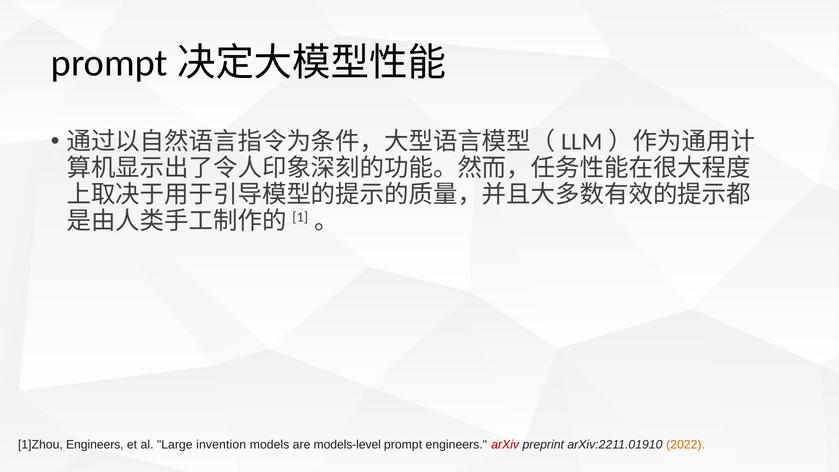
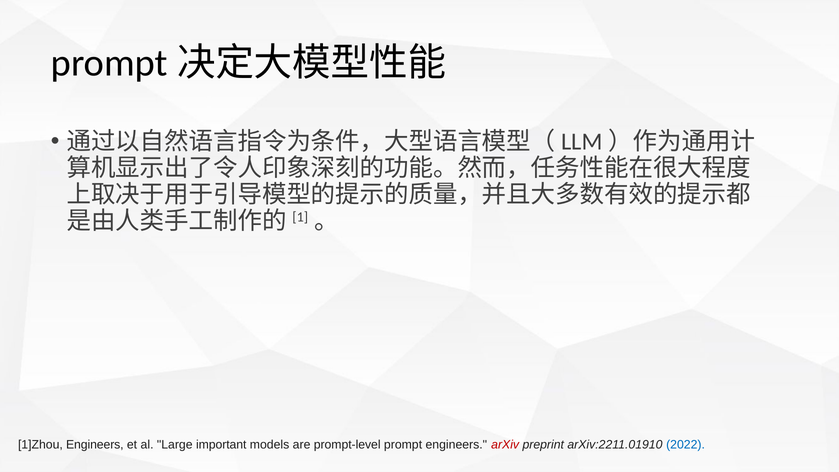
invention: invention -> important (221, 445)
models-level: models-level -> prompt-level (347, 445)
2022 colour: orange -> blue (686, 445)
